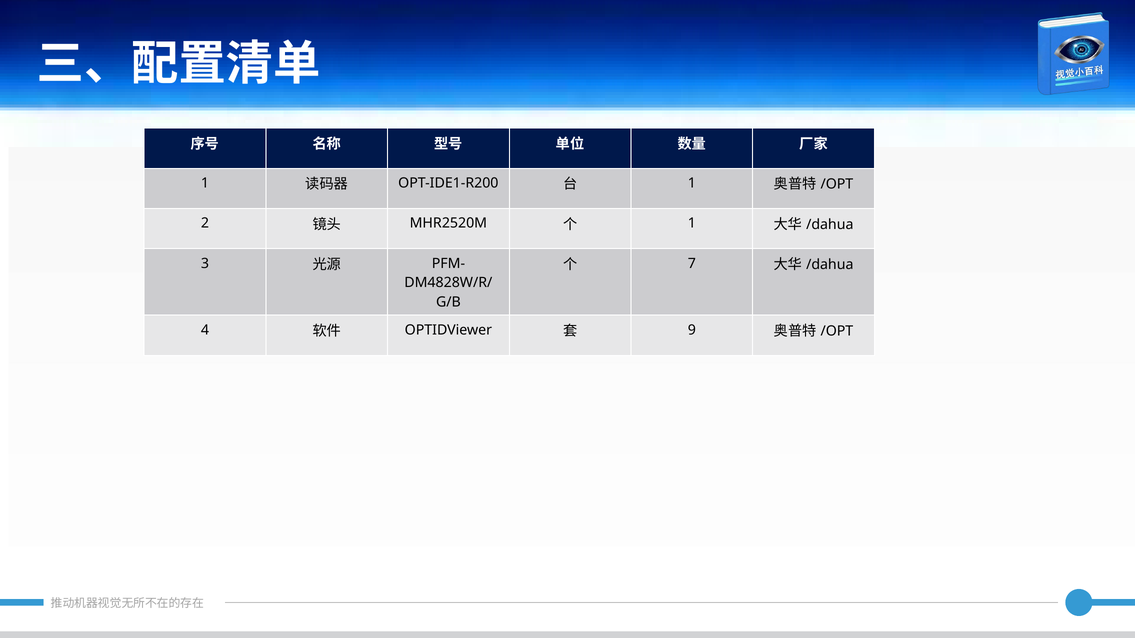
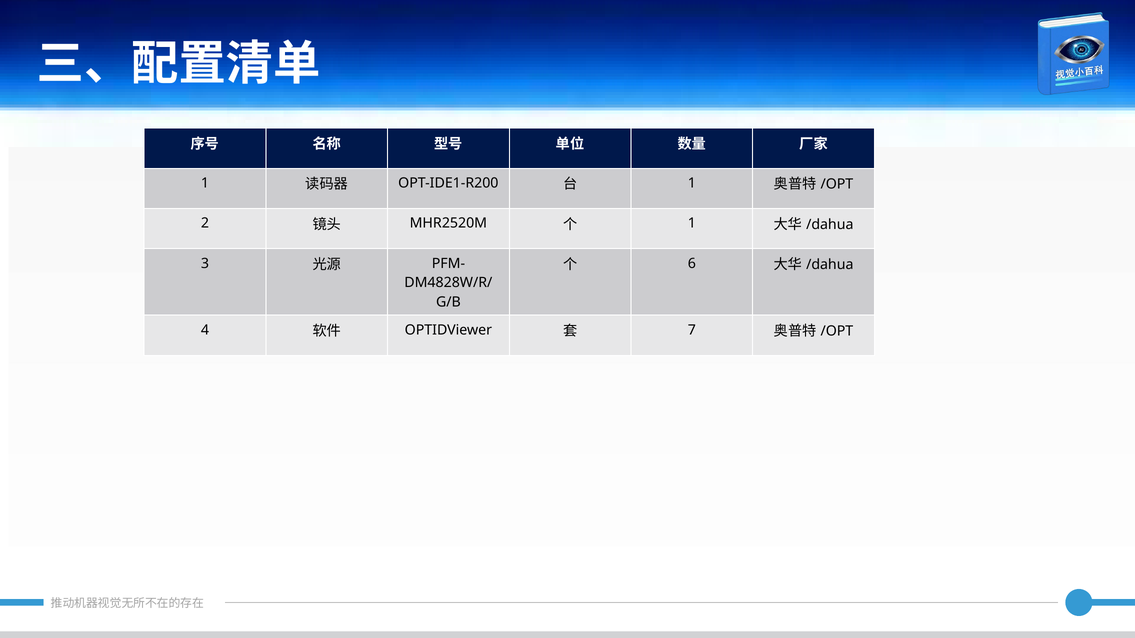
7: 7 -> 6 (692, 264)
9: 9 -> 7 (692, 330)
